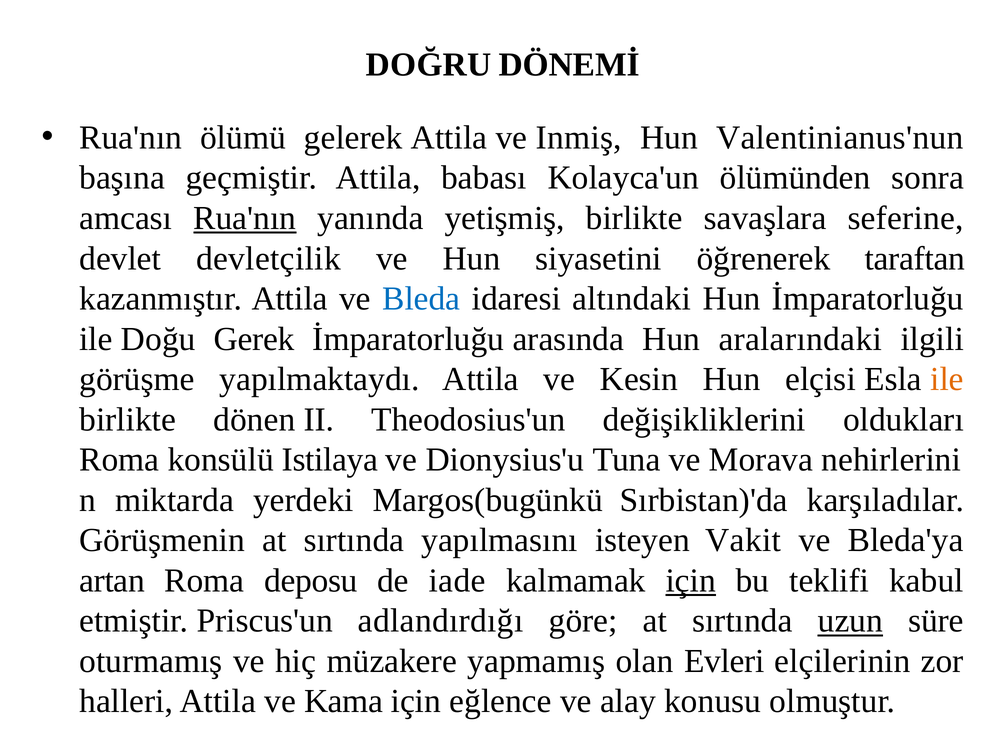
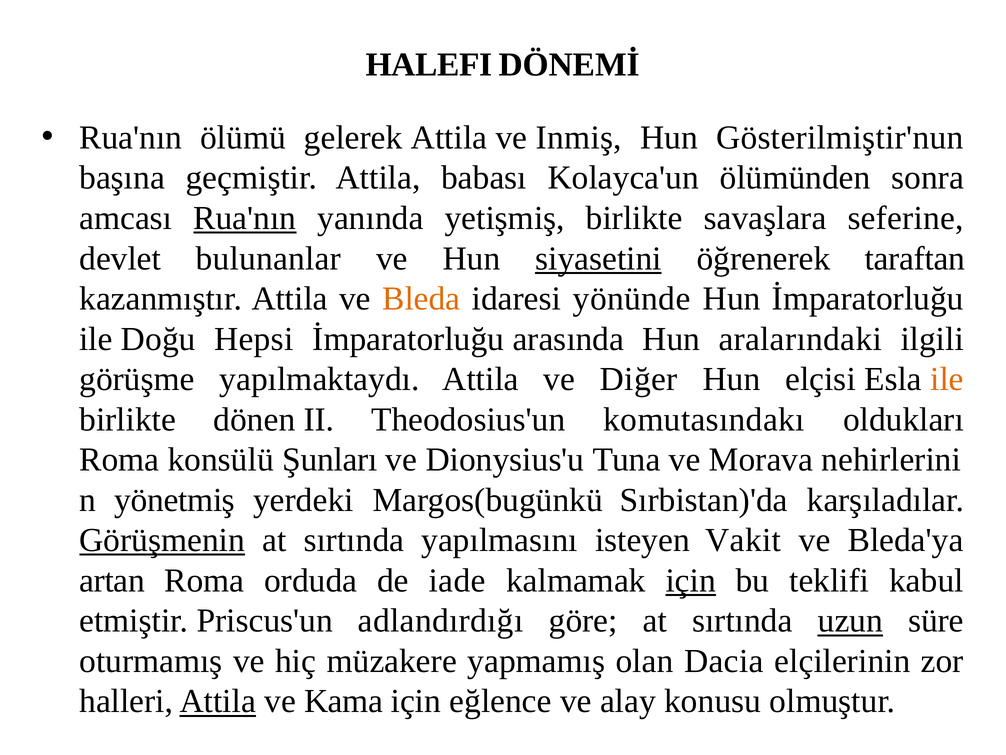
DOĞRU: DOĞRU -> HALEFI (429, 65)
Valentinianus'nun: Valentinianus'nun -> Gösterilmiştir'nun (840, 138)
devletçilik: devletçilik -> bulunanlar (268, 258)
siyasetini underline: none -> present (598, 258)
Bleda colour: blue -> orange (421, 298)
altındaki: altındaki -> yönünde (632, 298)
Gerek: Gerek -> Hepsi (254, 339)
Kesin: Kesin -> Diğer (639, 379)
değişikliklerini: değişikliklerini -> komutasındakı (704, 419)
Istilaya: Istilaya -> Şunları (330, 459)
miktarda: miktarda -> yönetmiş (175, 500)
Görüşmenin underline: none -> present (162, 540)
deposu: deposu -> orduda (311, 580)
Evleri: Evleri -> Dacia (724, 661)
Attila underline: none -> present (218, 701)
